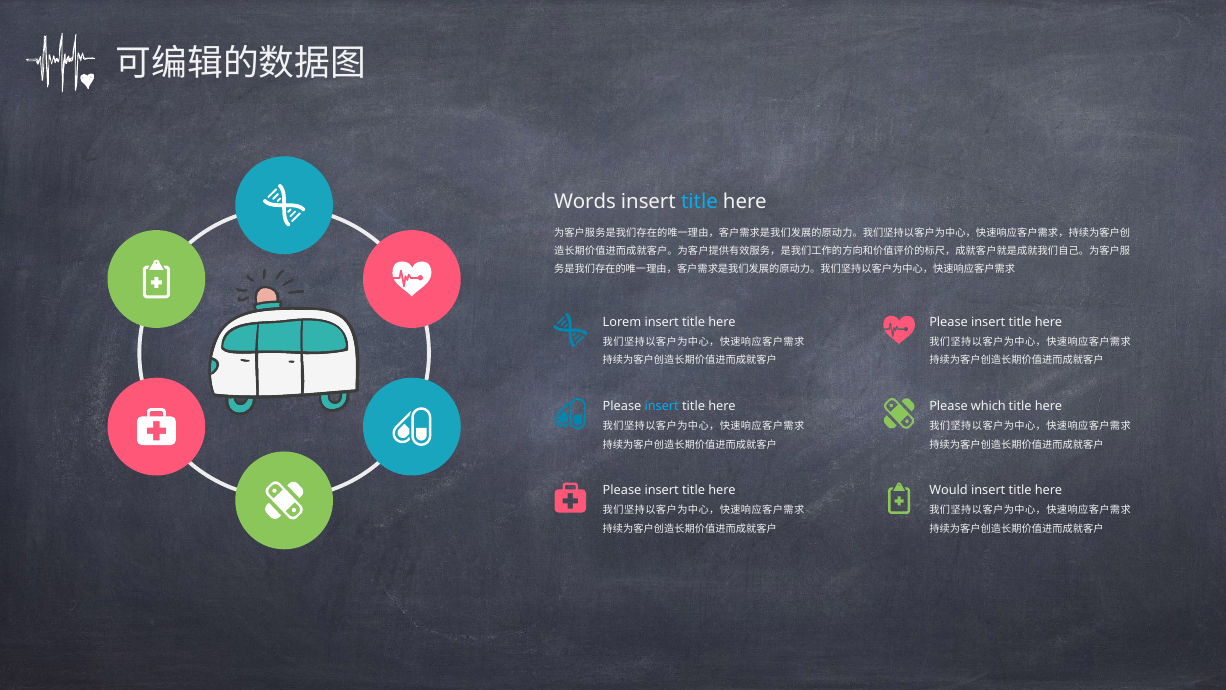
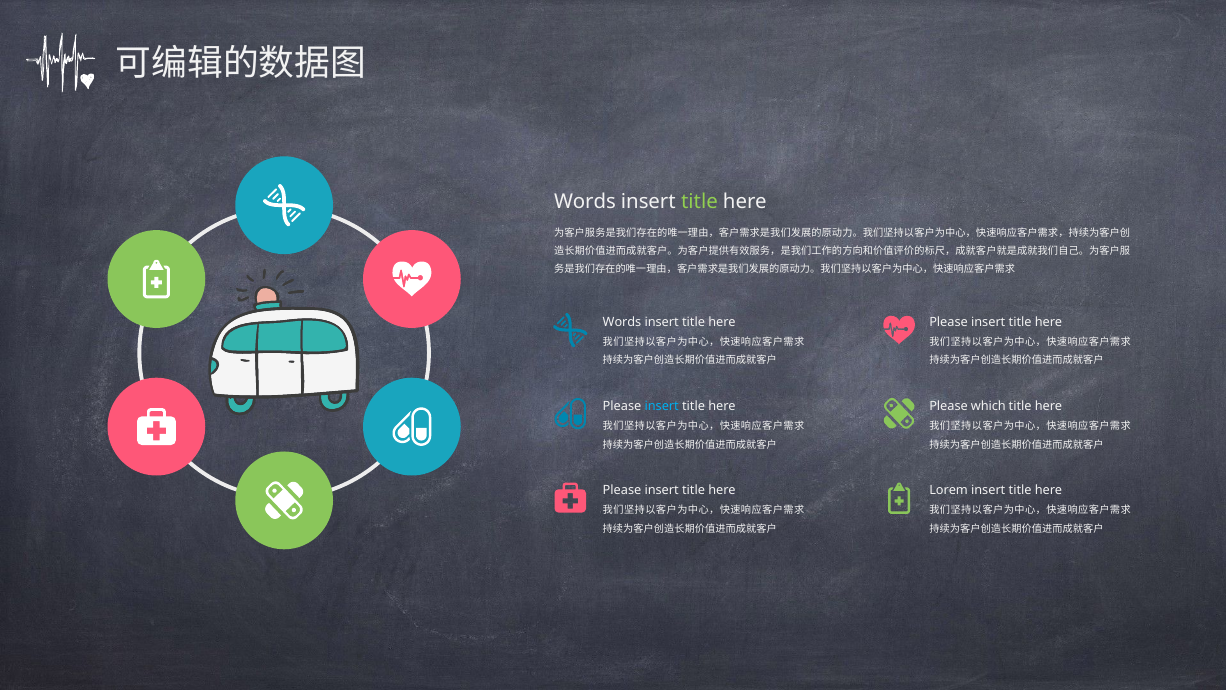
title colour: light blue -> light green (699, 201)
Lorem: Lorem -> Words (622, 322)
Would: Would -> Lorem (949, 490)
